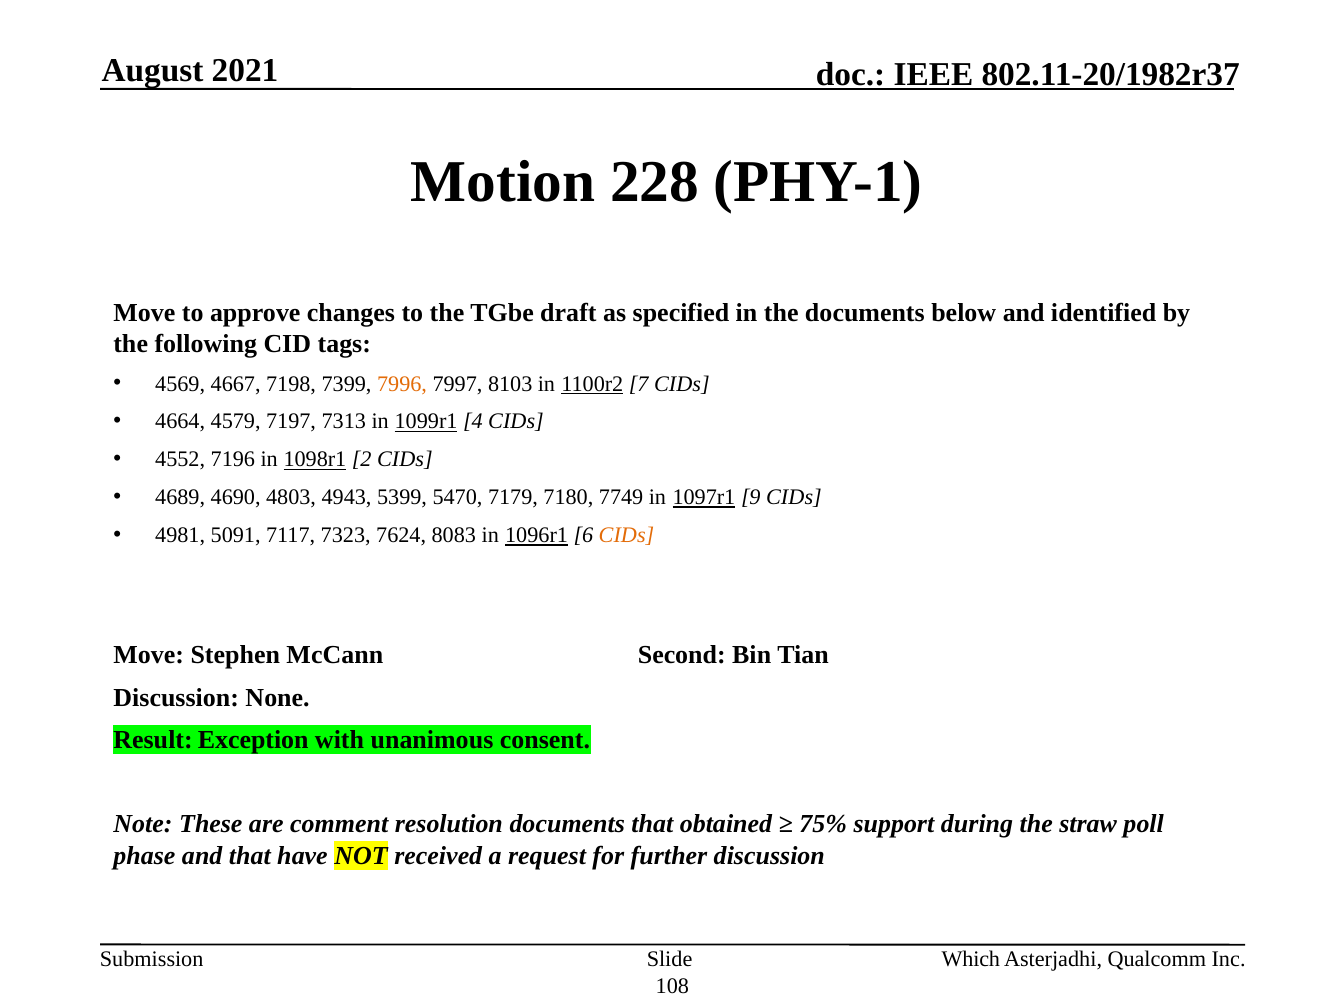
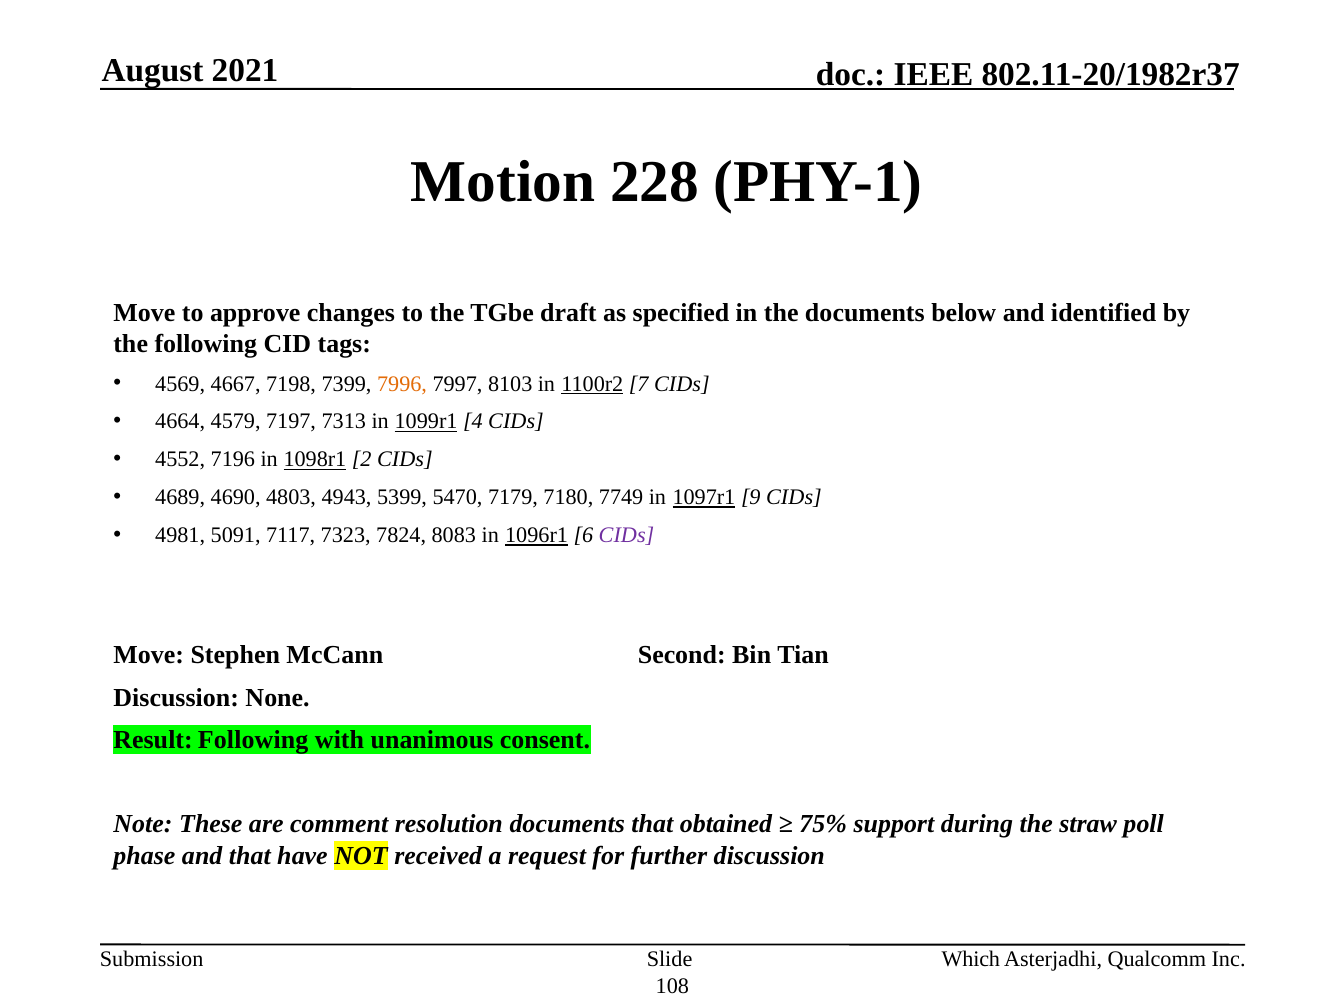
7624: 7624 -> 7824 (401, 535)
CIDs colour: orange -> purple (627, 535)
Result Exception: Exception -> Following (253, 740)
